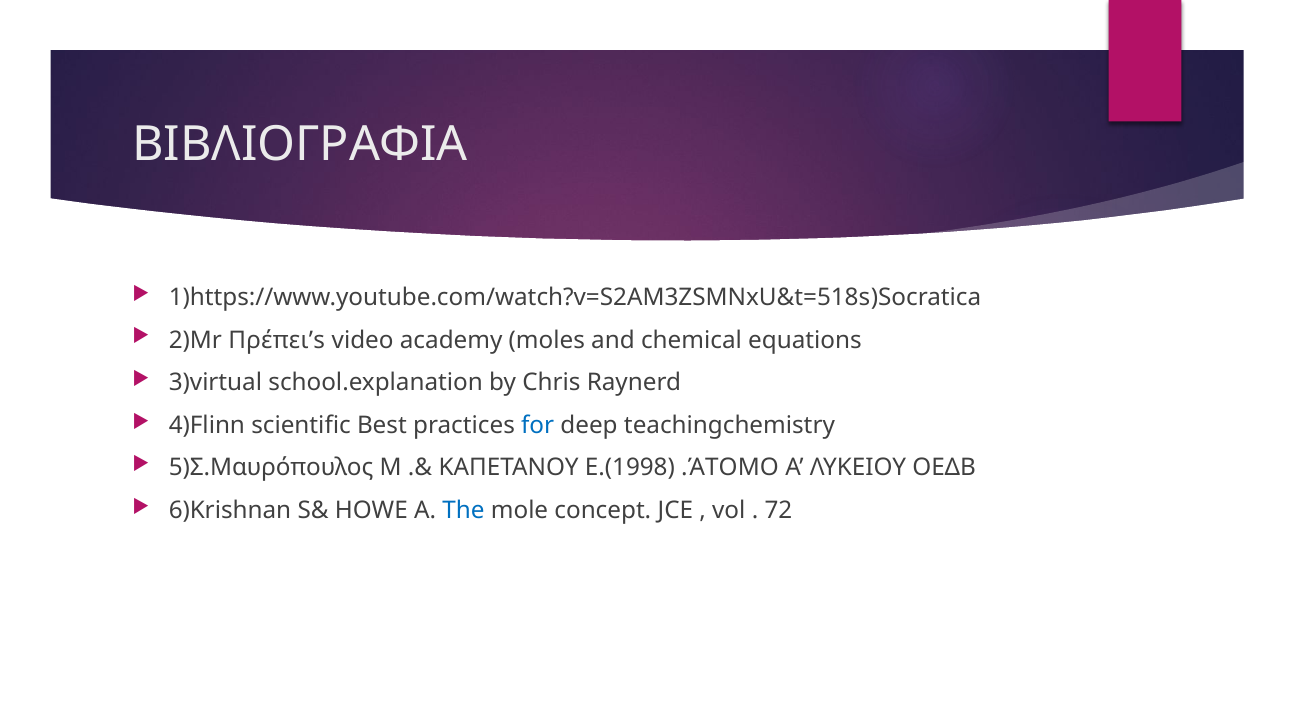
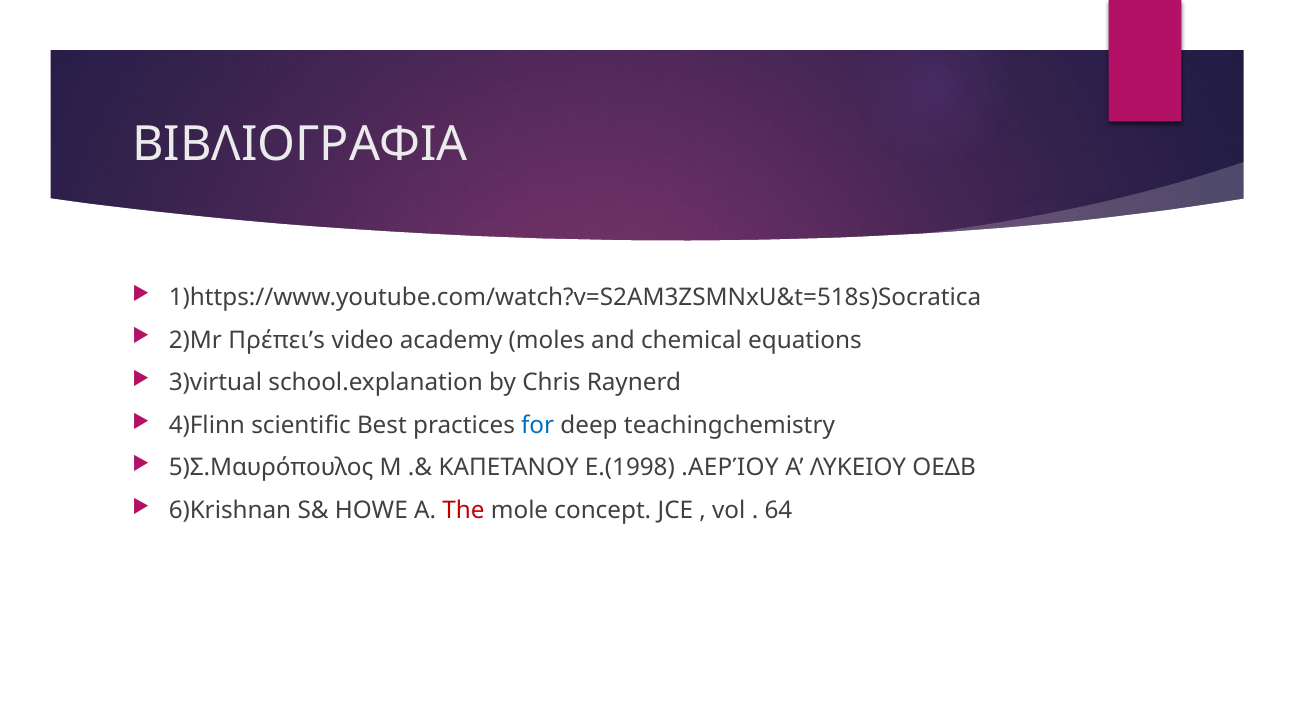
.ΆΤΟΜΟ: .ΆΤΟΜΟ -> .ΑΕΡΊΟΥ (730, 468)
The colour: blue -> red (463, 511)
72: 72 -> 64 (778, 511)
